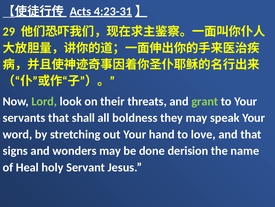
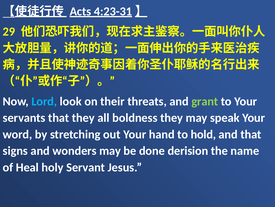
Lord colour: light green -> light blue (44, 101)
that shall: shall -> they (83, 118)
love: love -> hold (203, 134)
